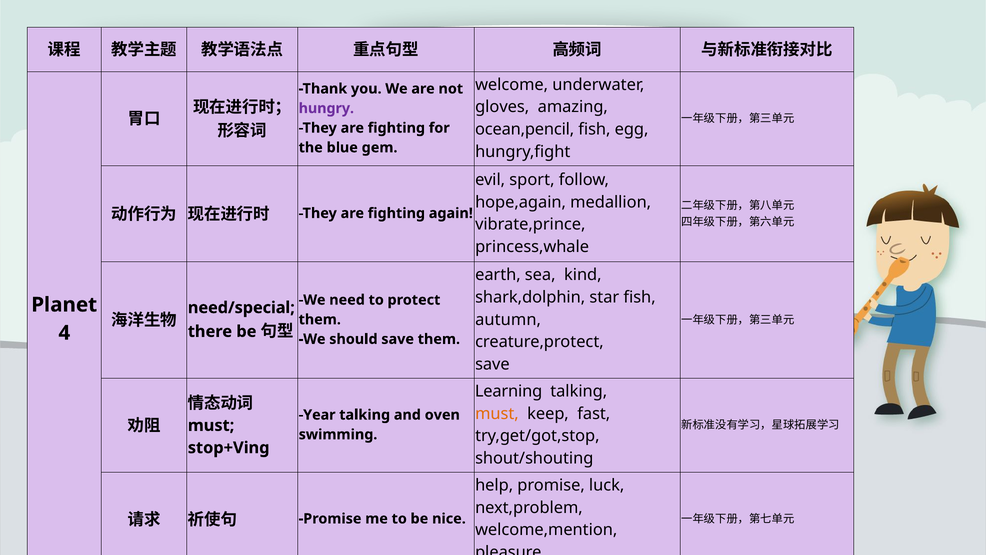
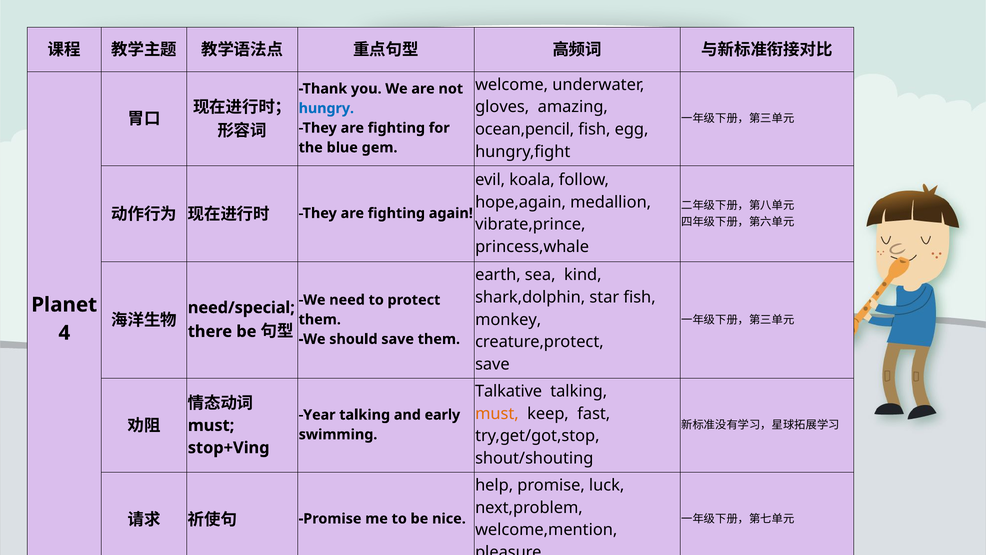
hungry colour: purple -> blue (326, 108)
sport: sport -> koala (532, 180)
autumn: autumn -> monkey (508, 319)
Learning: Learning -> Talkative (509, 391)
oven: oven -> early (442, 415)
